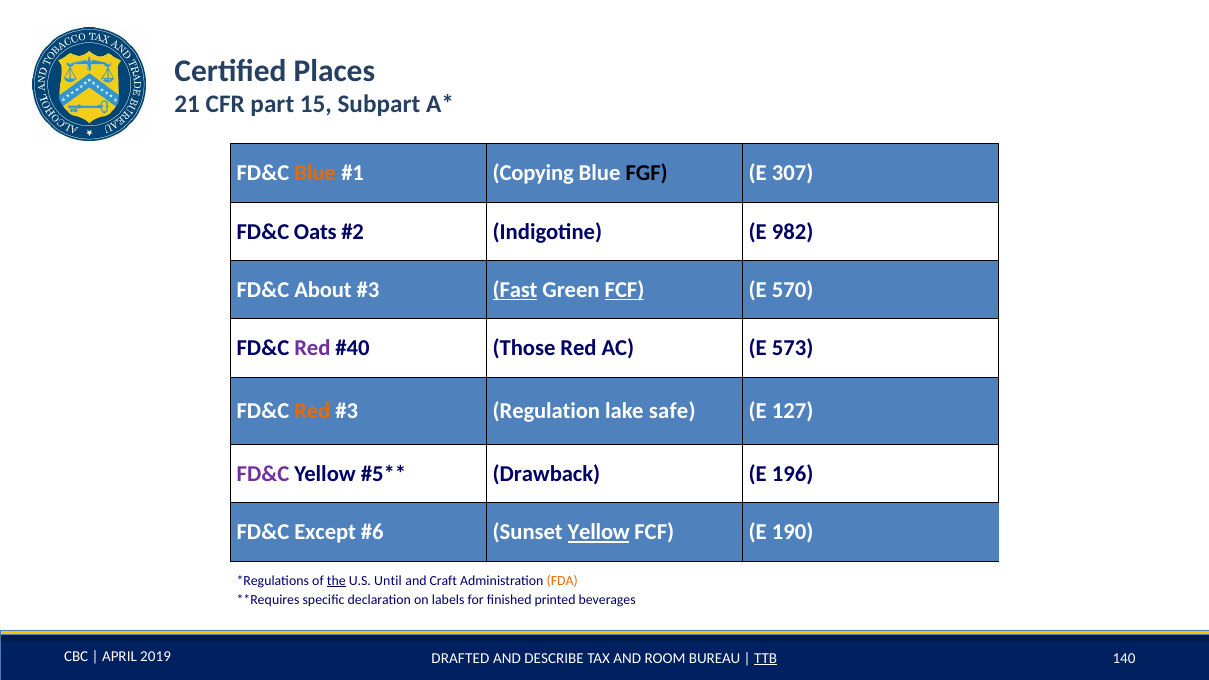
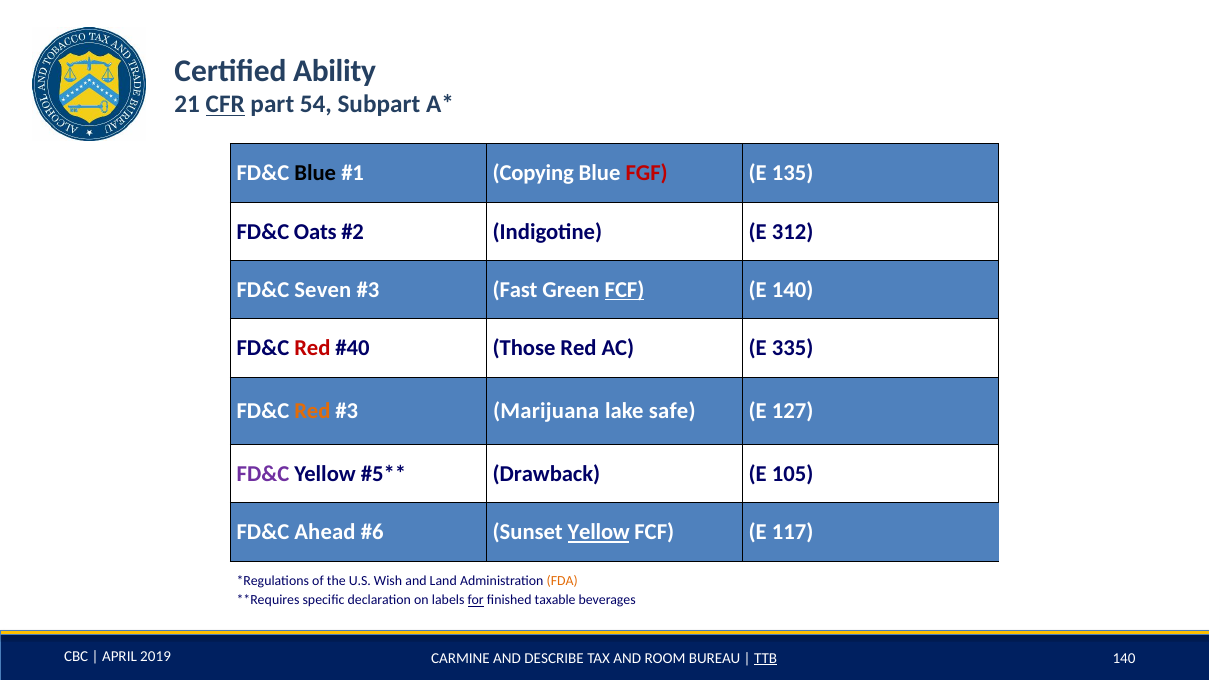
Places: Places -> Ability (335, 71)
CFR underline: none -> present (225, 104)
15: 15 -> 54 (316, 104)
Blue colour: orange -> black (315, 173)
FGF colour: black -> red (647, 173)
307: 307 -> 135 (793, 173)
982: 982 -> 312 (793, 232)
About: About -> Seven (323, 290)
Fast underline: present -> none (515, 290)
E 570: 570 -> 140 (793, 290)
Red colour: purple -> red (312, 348)
573: 573 -> 335 (793, 348)
Regulation: Regulation -> Marijuana (546, 411)
196: 196 -> 105 (793, 474)
Except: Except -> Ahead (325, 532)
190: 190 -> 117 (793, 532)
the underline: present -> none (336, 581)
Until: Until -> Wish (388, 581)
Craft: Craft -> Land (443, 581)
for underline: none -> present (476, 600)
printed: printed -> taxable (555, 600)
DRAFTED: DRAFTED -> CARMINE (460, 658)
